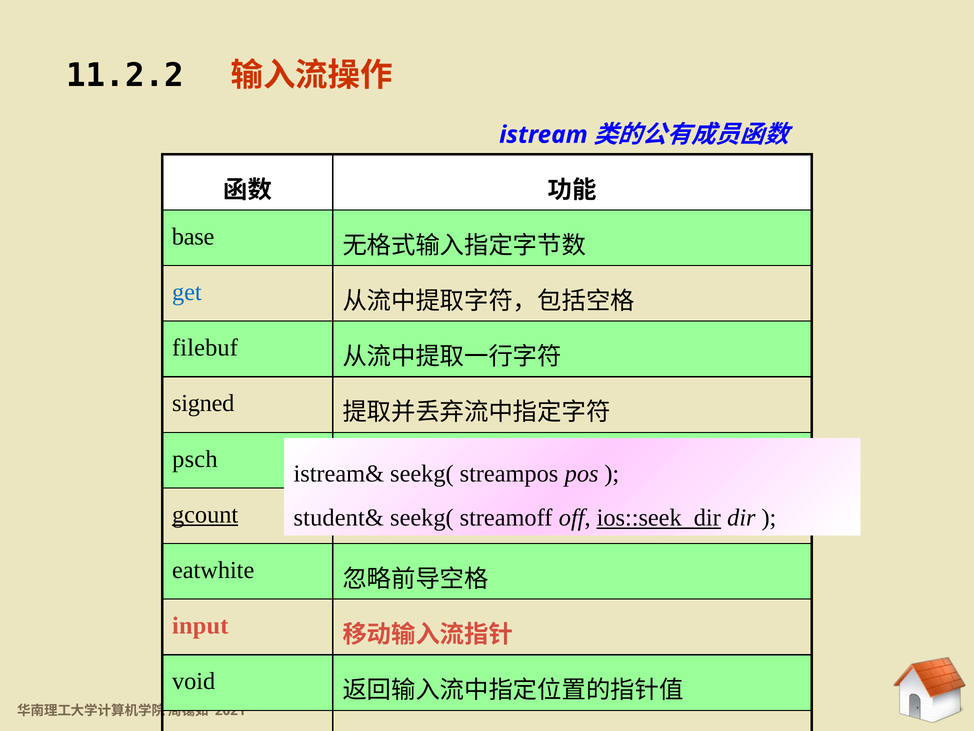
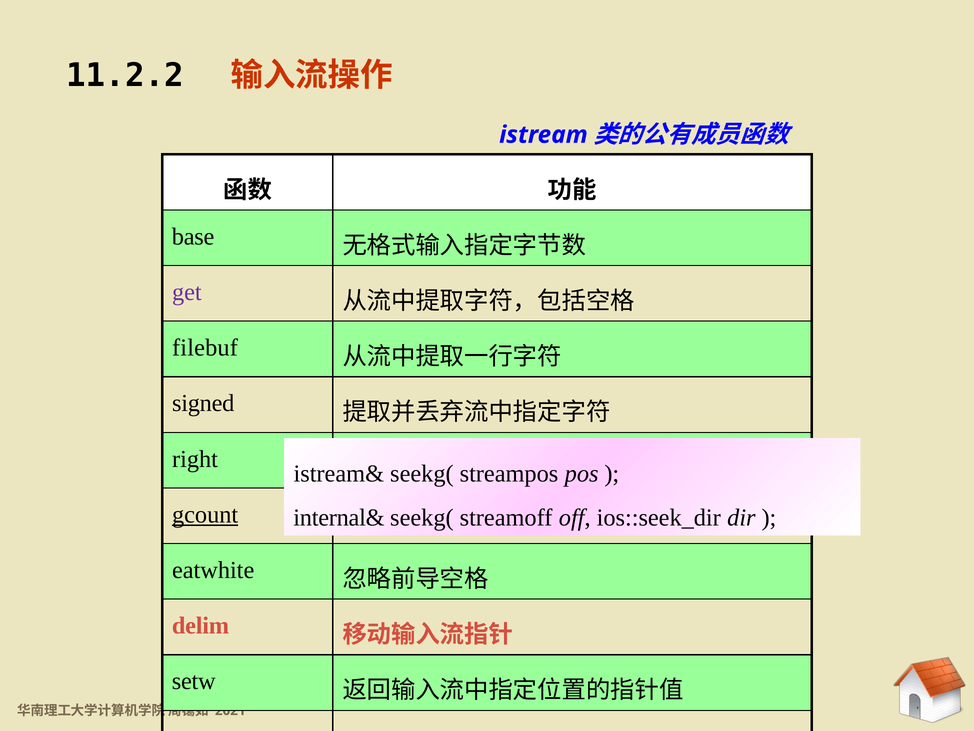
get colour: blue -> purple (187, 292)
psch: psch -> right (195, 459)
student&: student& -> internal& (339, 517)
ios::seek_dir underline: present -> none (659, 517)
input: input -> delim (200, 625)
void: void -> setw (194, 681)
